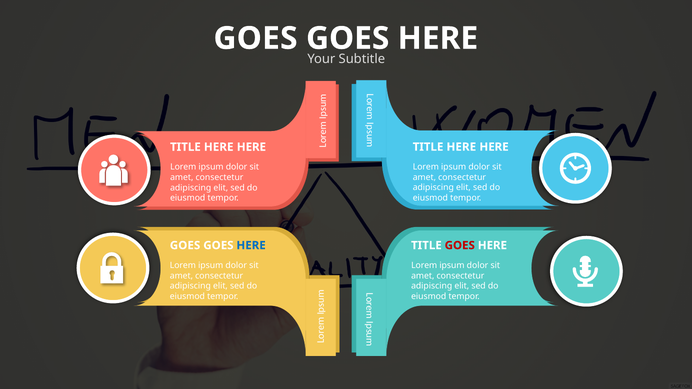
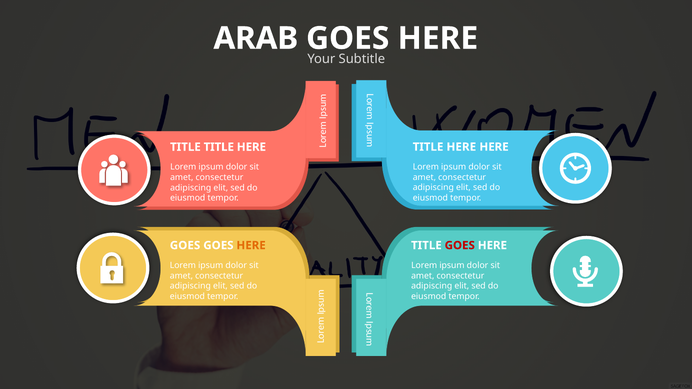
GOES: GOES -> ARAB (256, 38)
HERE: HERE -> TITLE (219, 147)
HERE colour: blue -> orange (251, 246)
